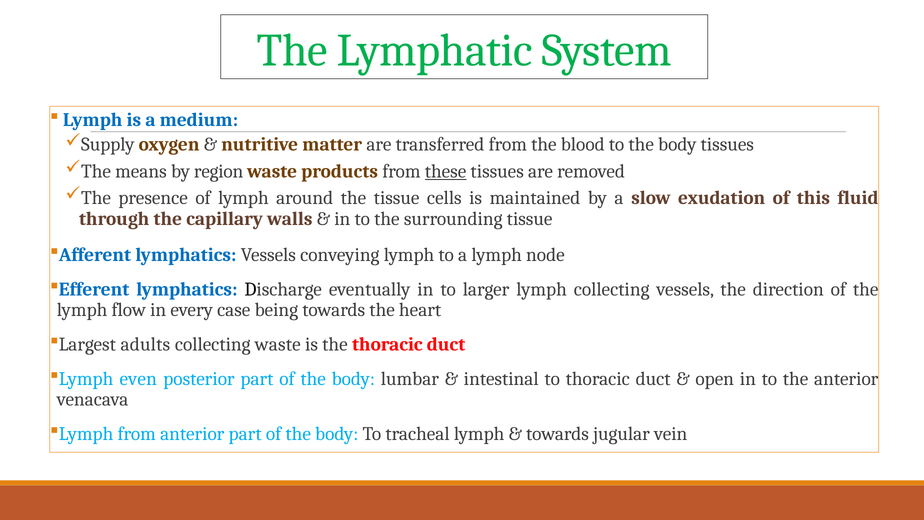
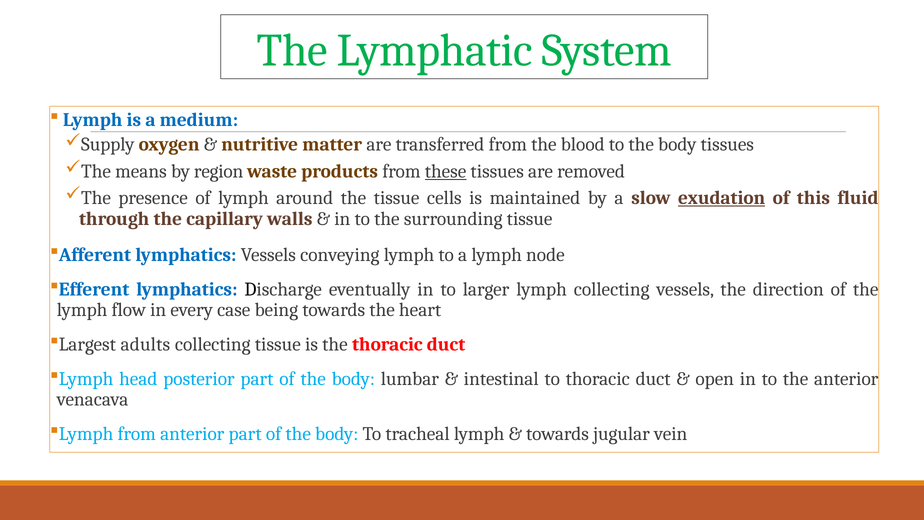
exudation underline: none -> present (722, 198)
collecting waste: waste -> tissue (278, 344)
even: even -> head (138, 378)
